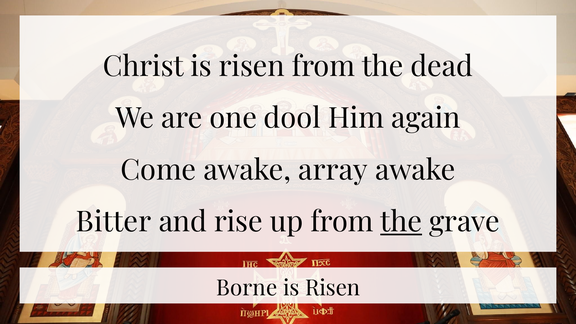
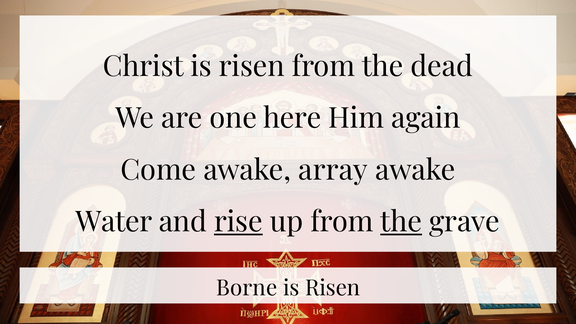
dool: dool -> here (292, 118)
Bitter: Bitter -> Water (114, 222)
rise underline: none -> present (238, 222)
